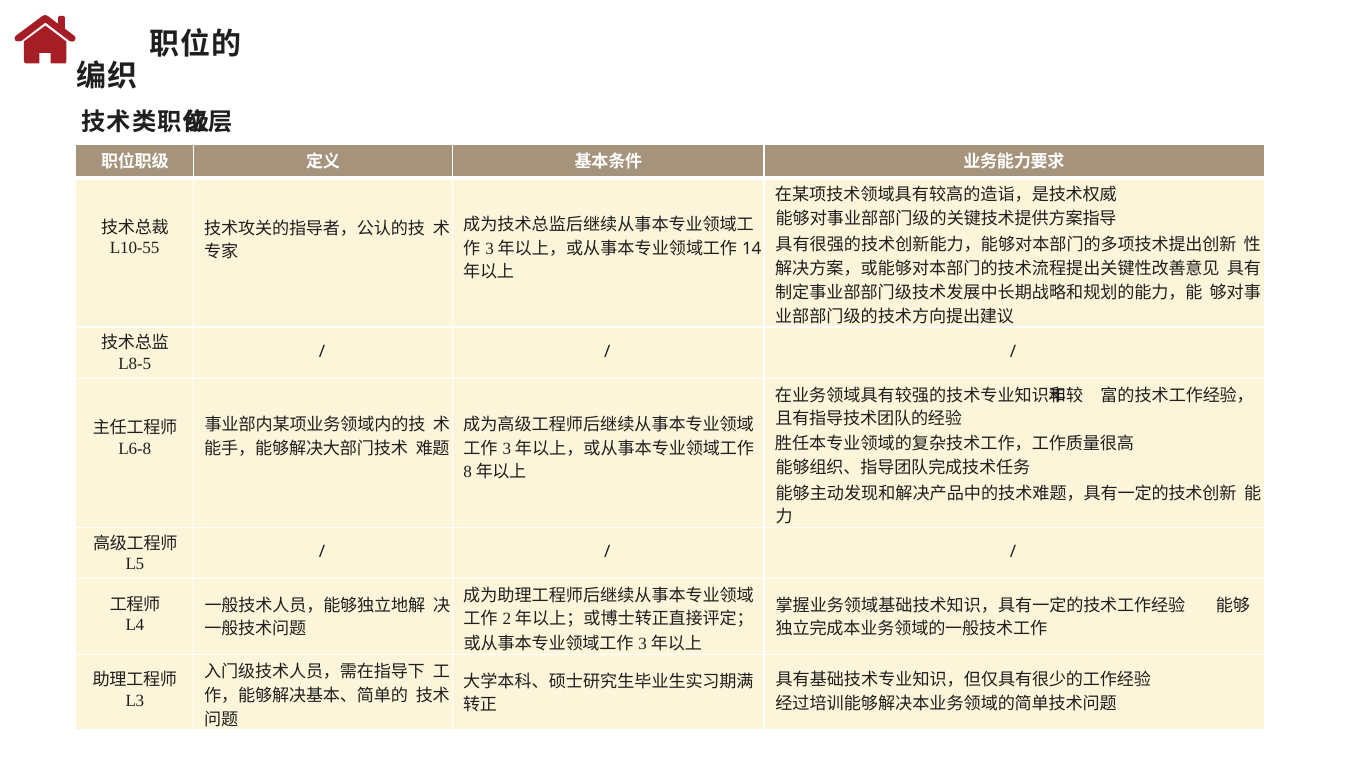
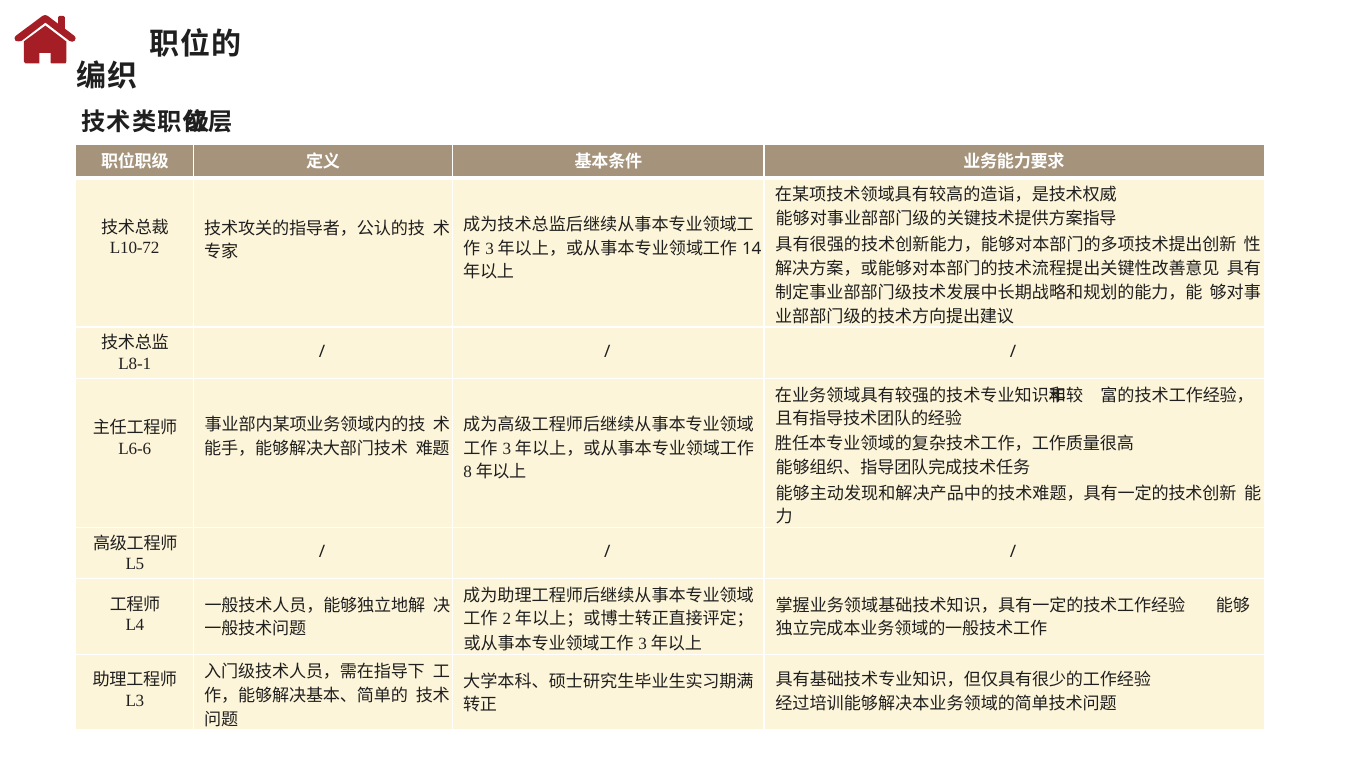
L10-55: L10-55 -> L10-72 (135, 248)
L8-5: L8-5 -> L8-1 (135, 363)
L6-8: L6-8 -> L6-6 (135, 448)
